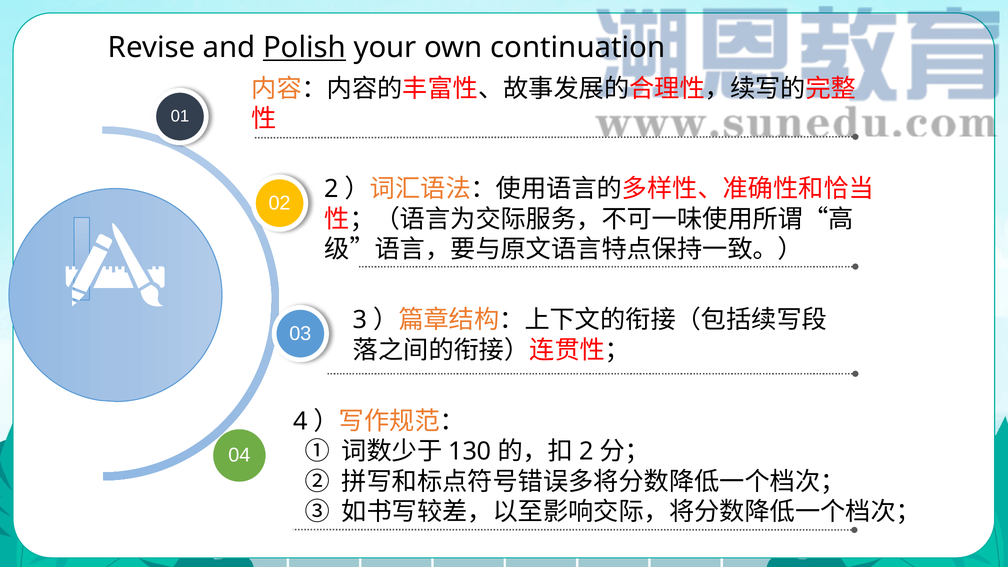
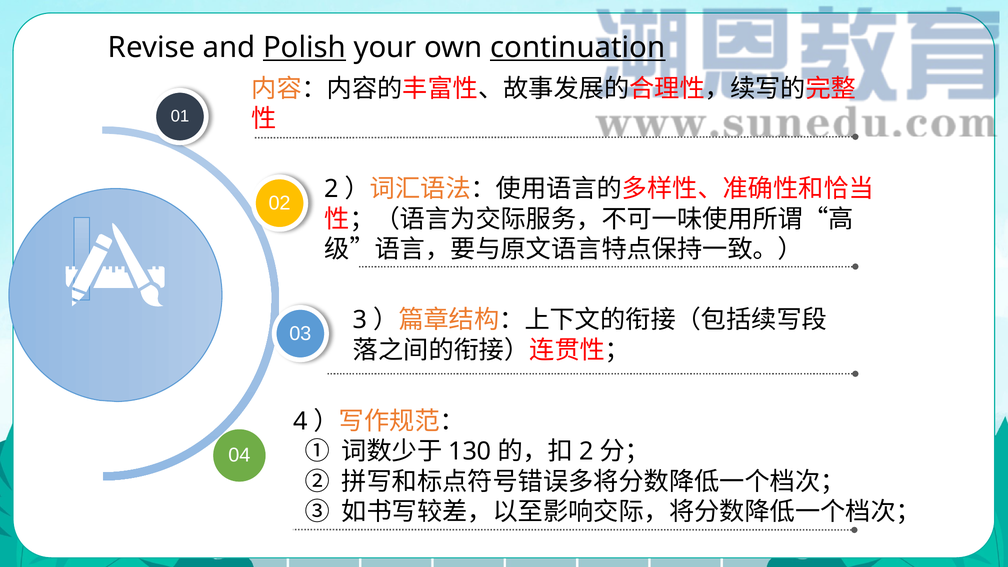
continuation underline: none -> present (578, 48)
